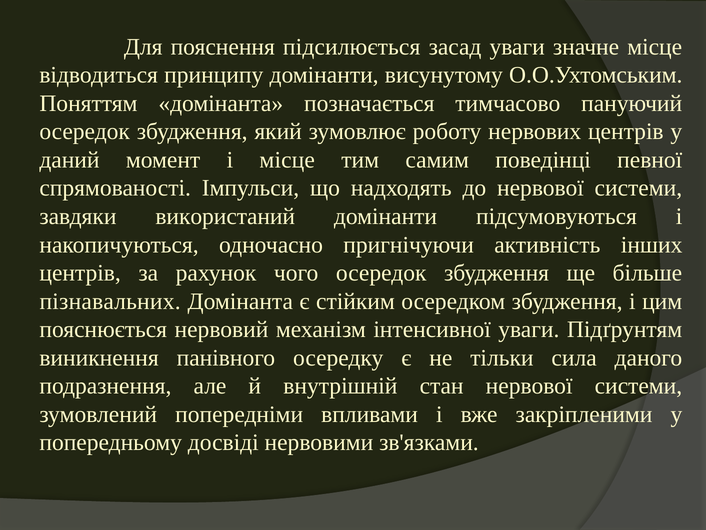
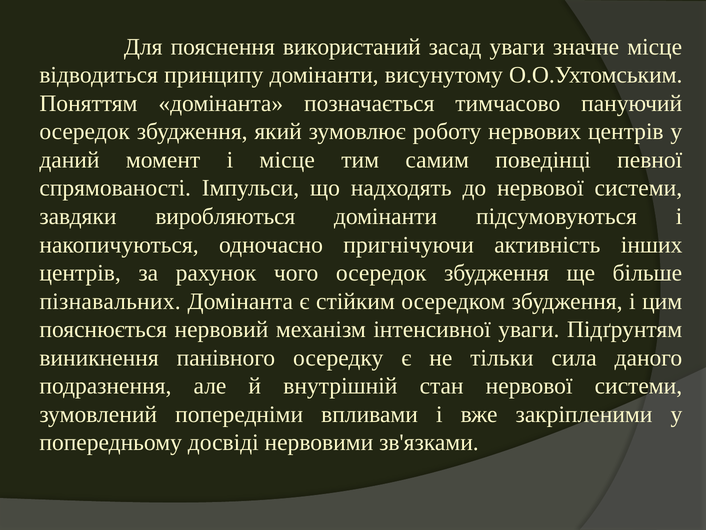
підсилюється: підсилюється -> використаний (352, 47)
використаний: використаний -> виробляються (225, 216)
